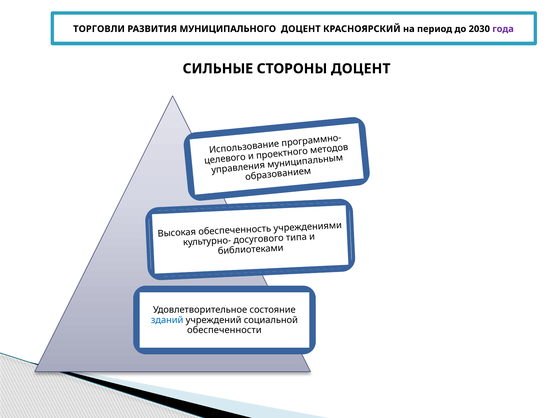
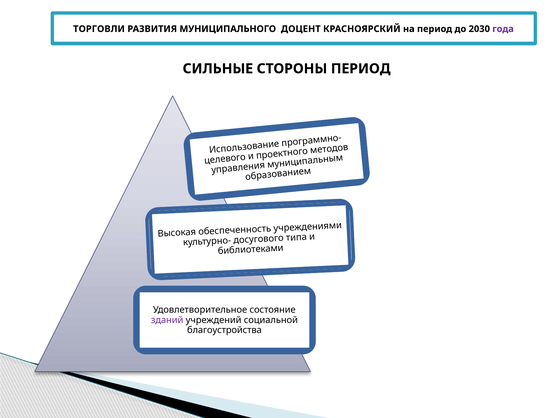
СТОРОНЫ ДОЦЕНТ: ДОЦЕНТ -> ПЕРИОД (361, 69)
зданий colour: blue -> purple (167, 320)
обеспеченности: обеспеченности -> благоустройства (224, 330)
